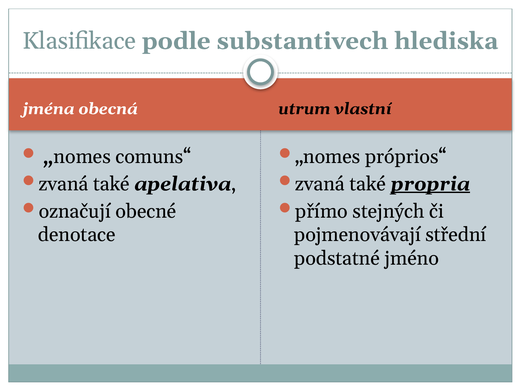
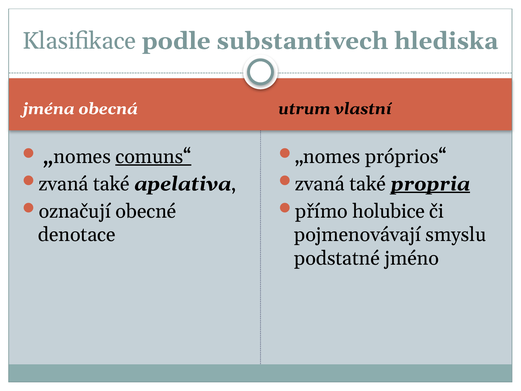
comuns“ underline: none -> present (153, 156)
stejných: stejných -> holubice (389, 211)
střední: střední -> smyslu (456, 235)
